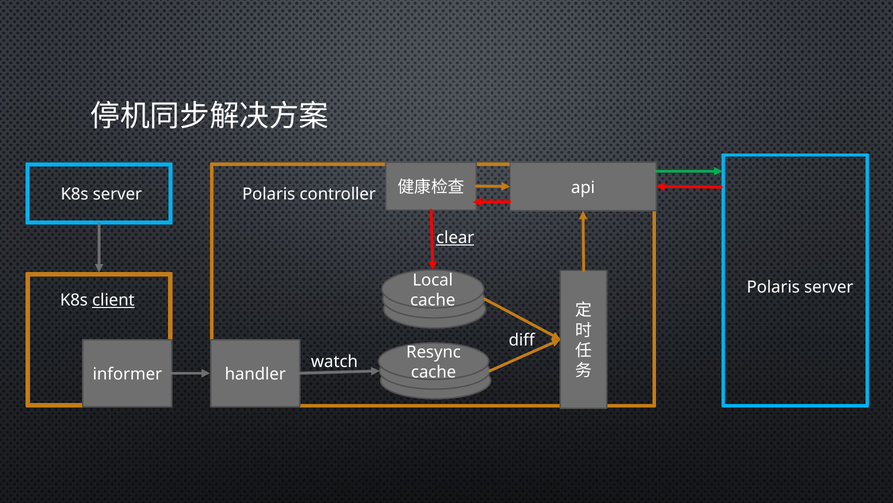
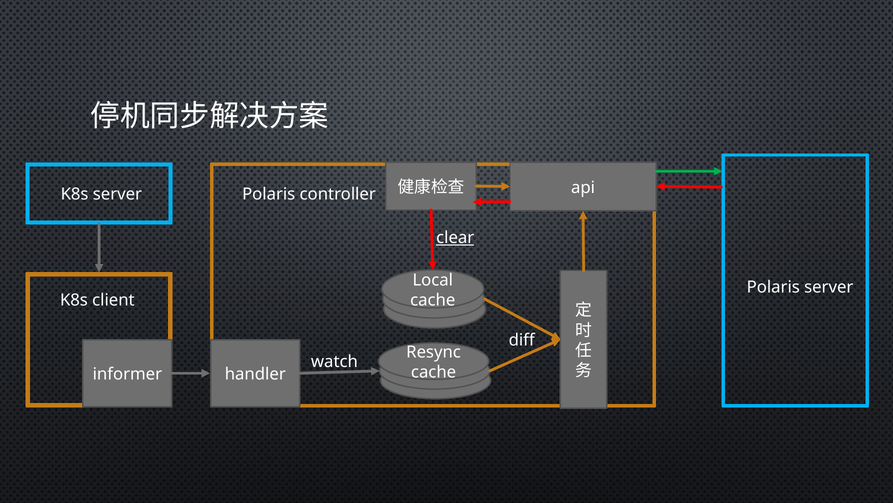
client underline: present -> none (113, 300)
